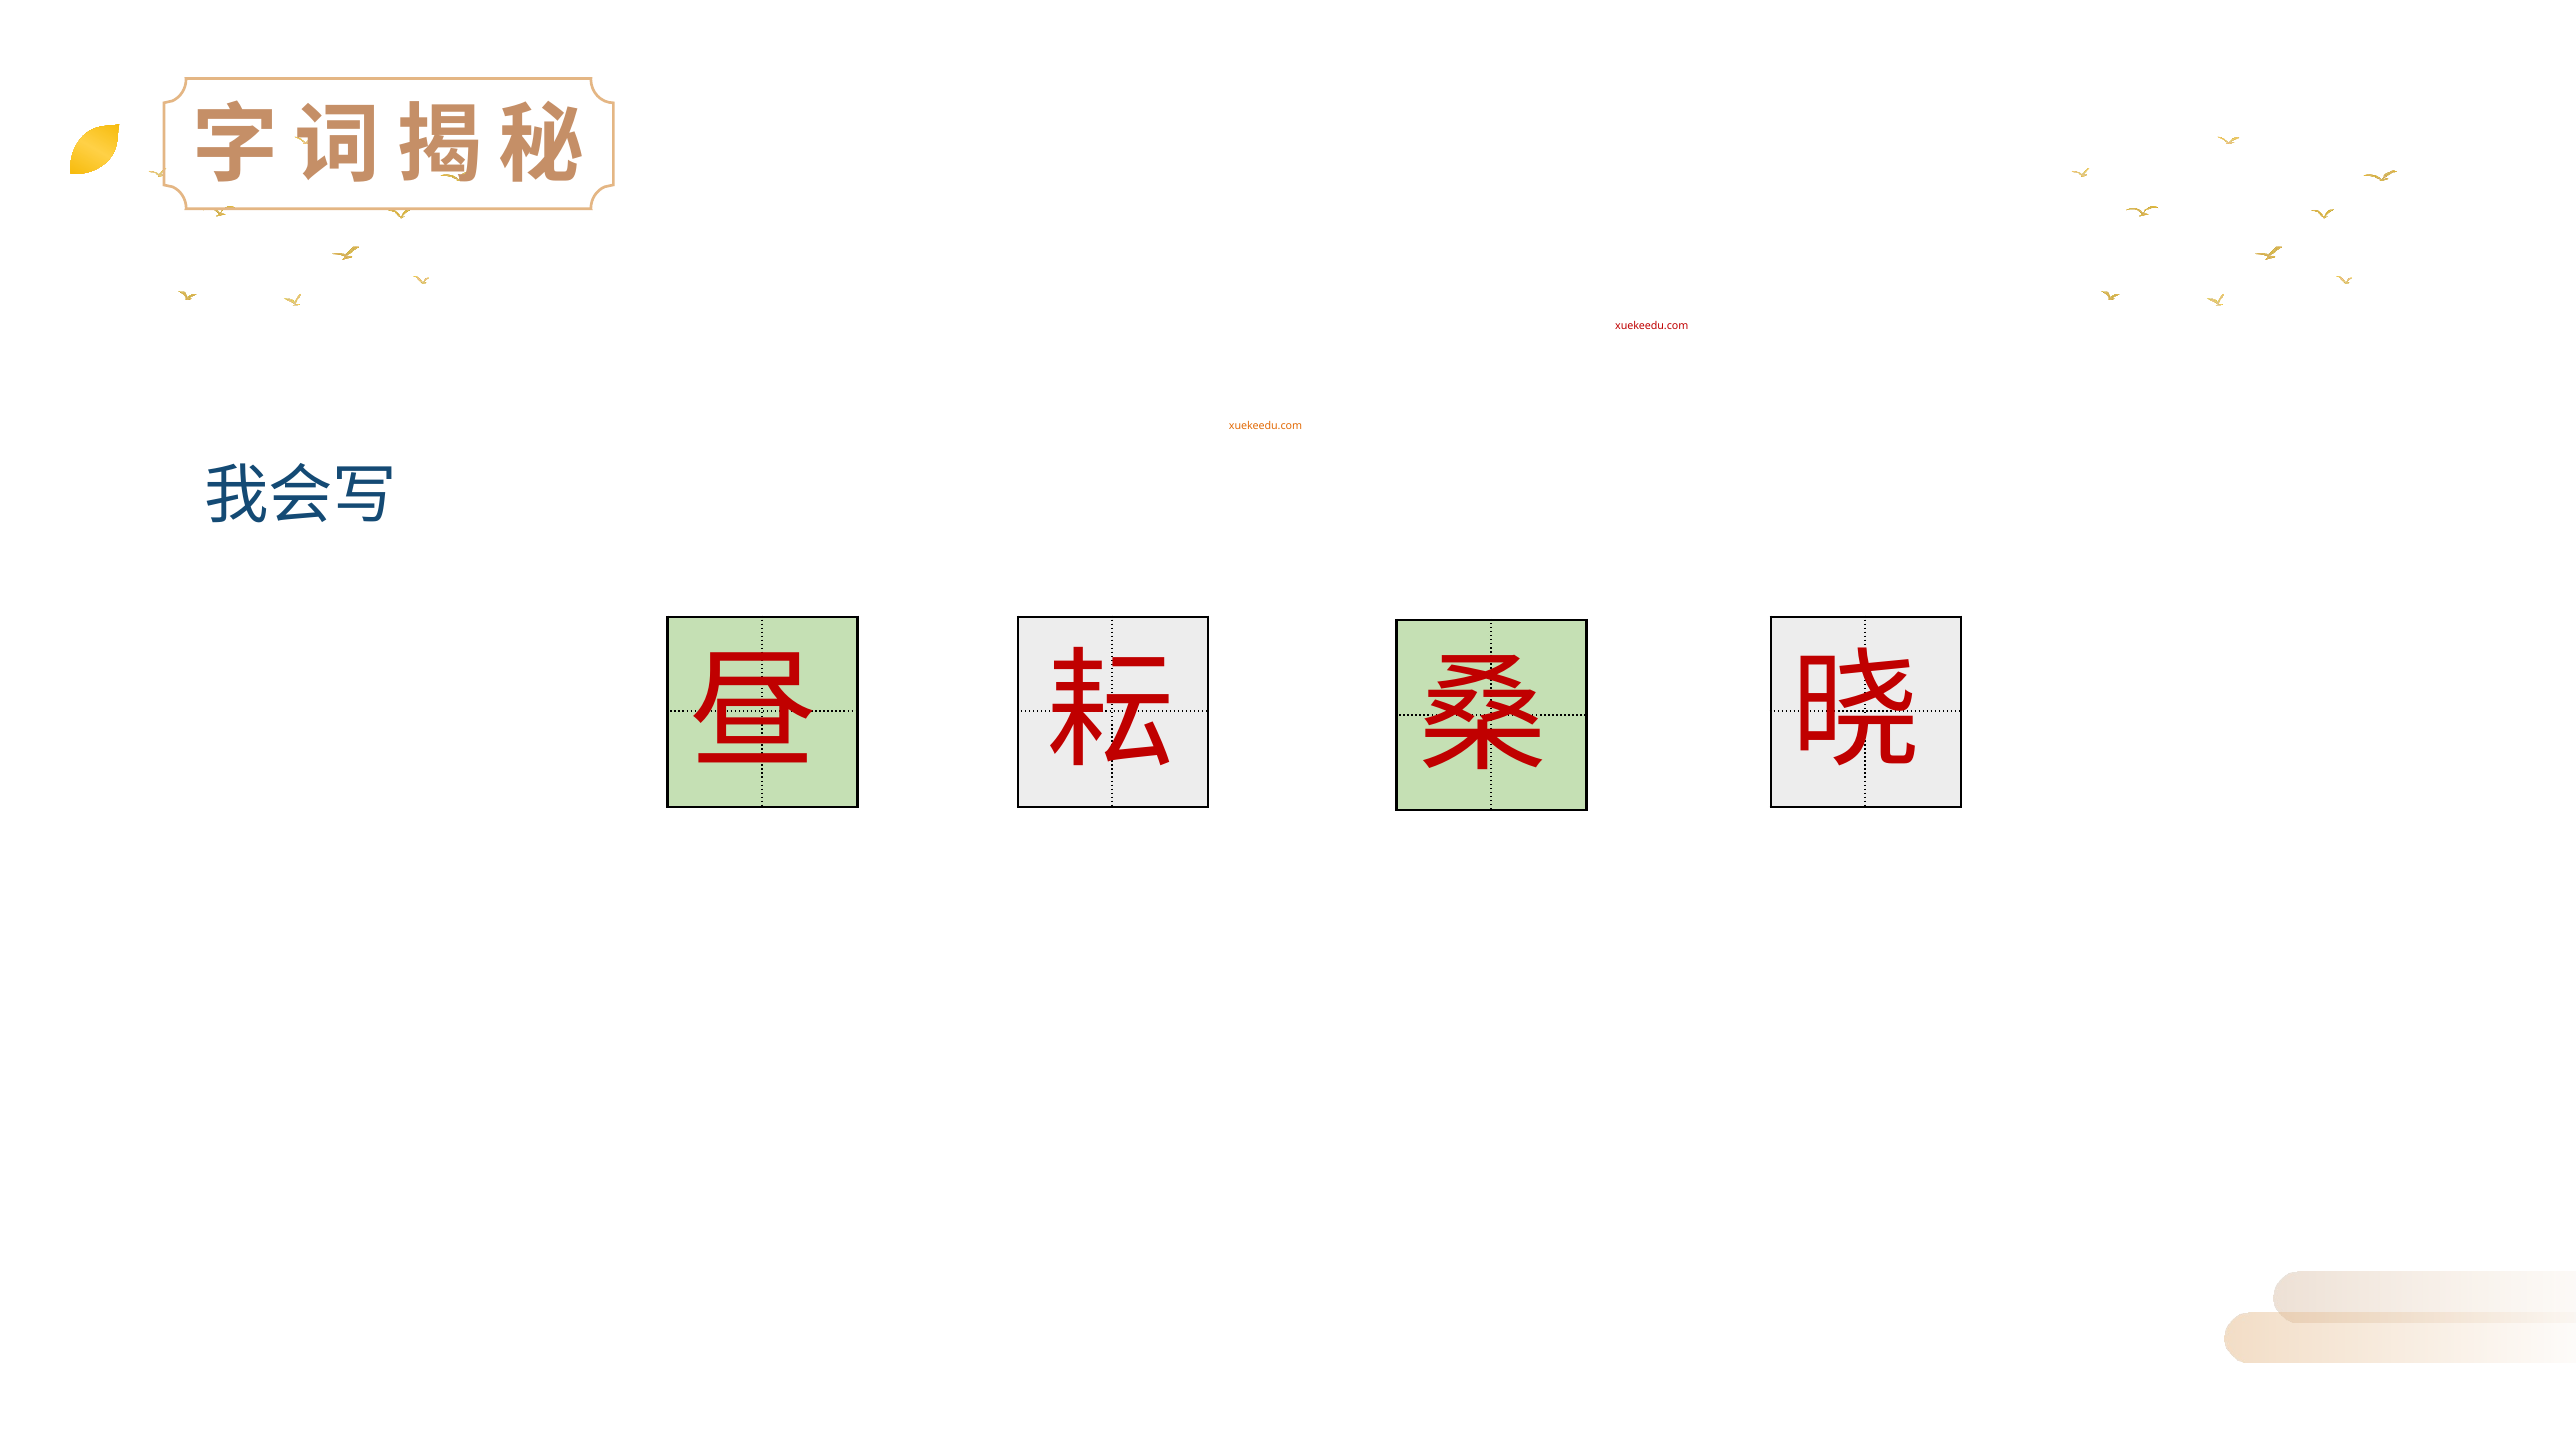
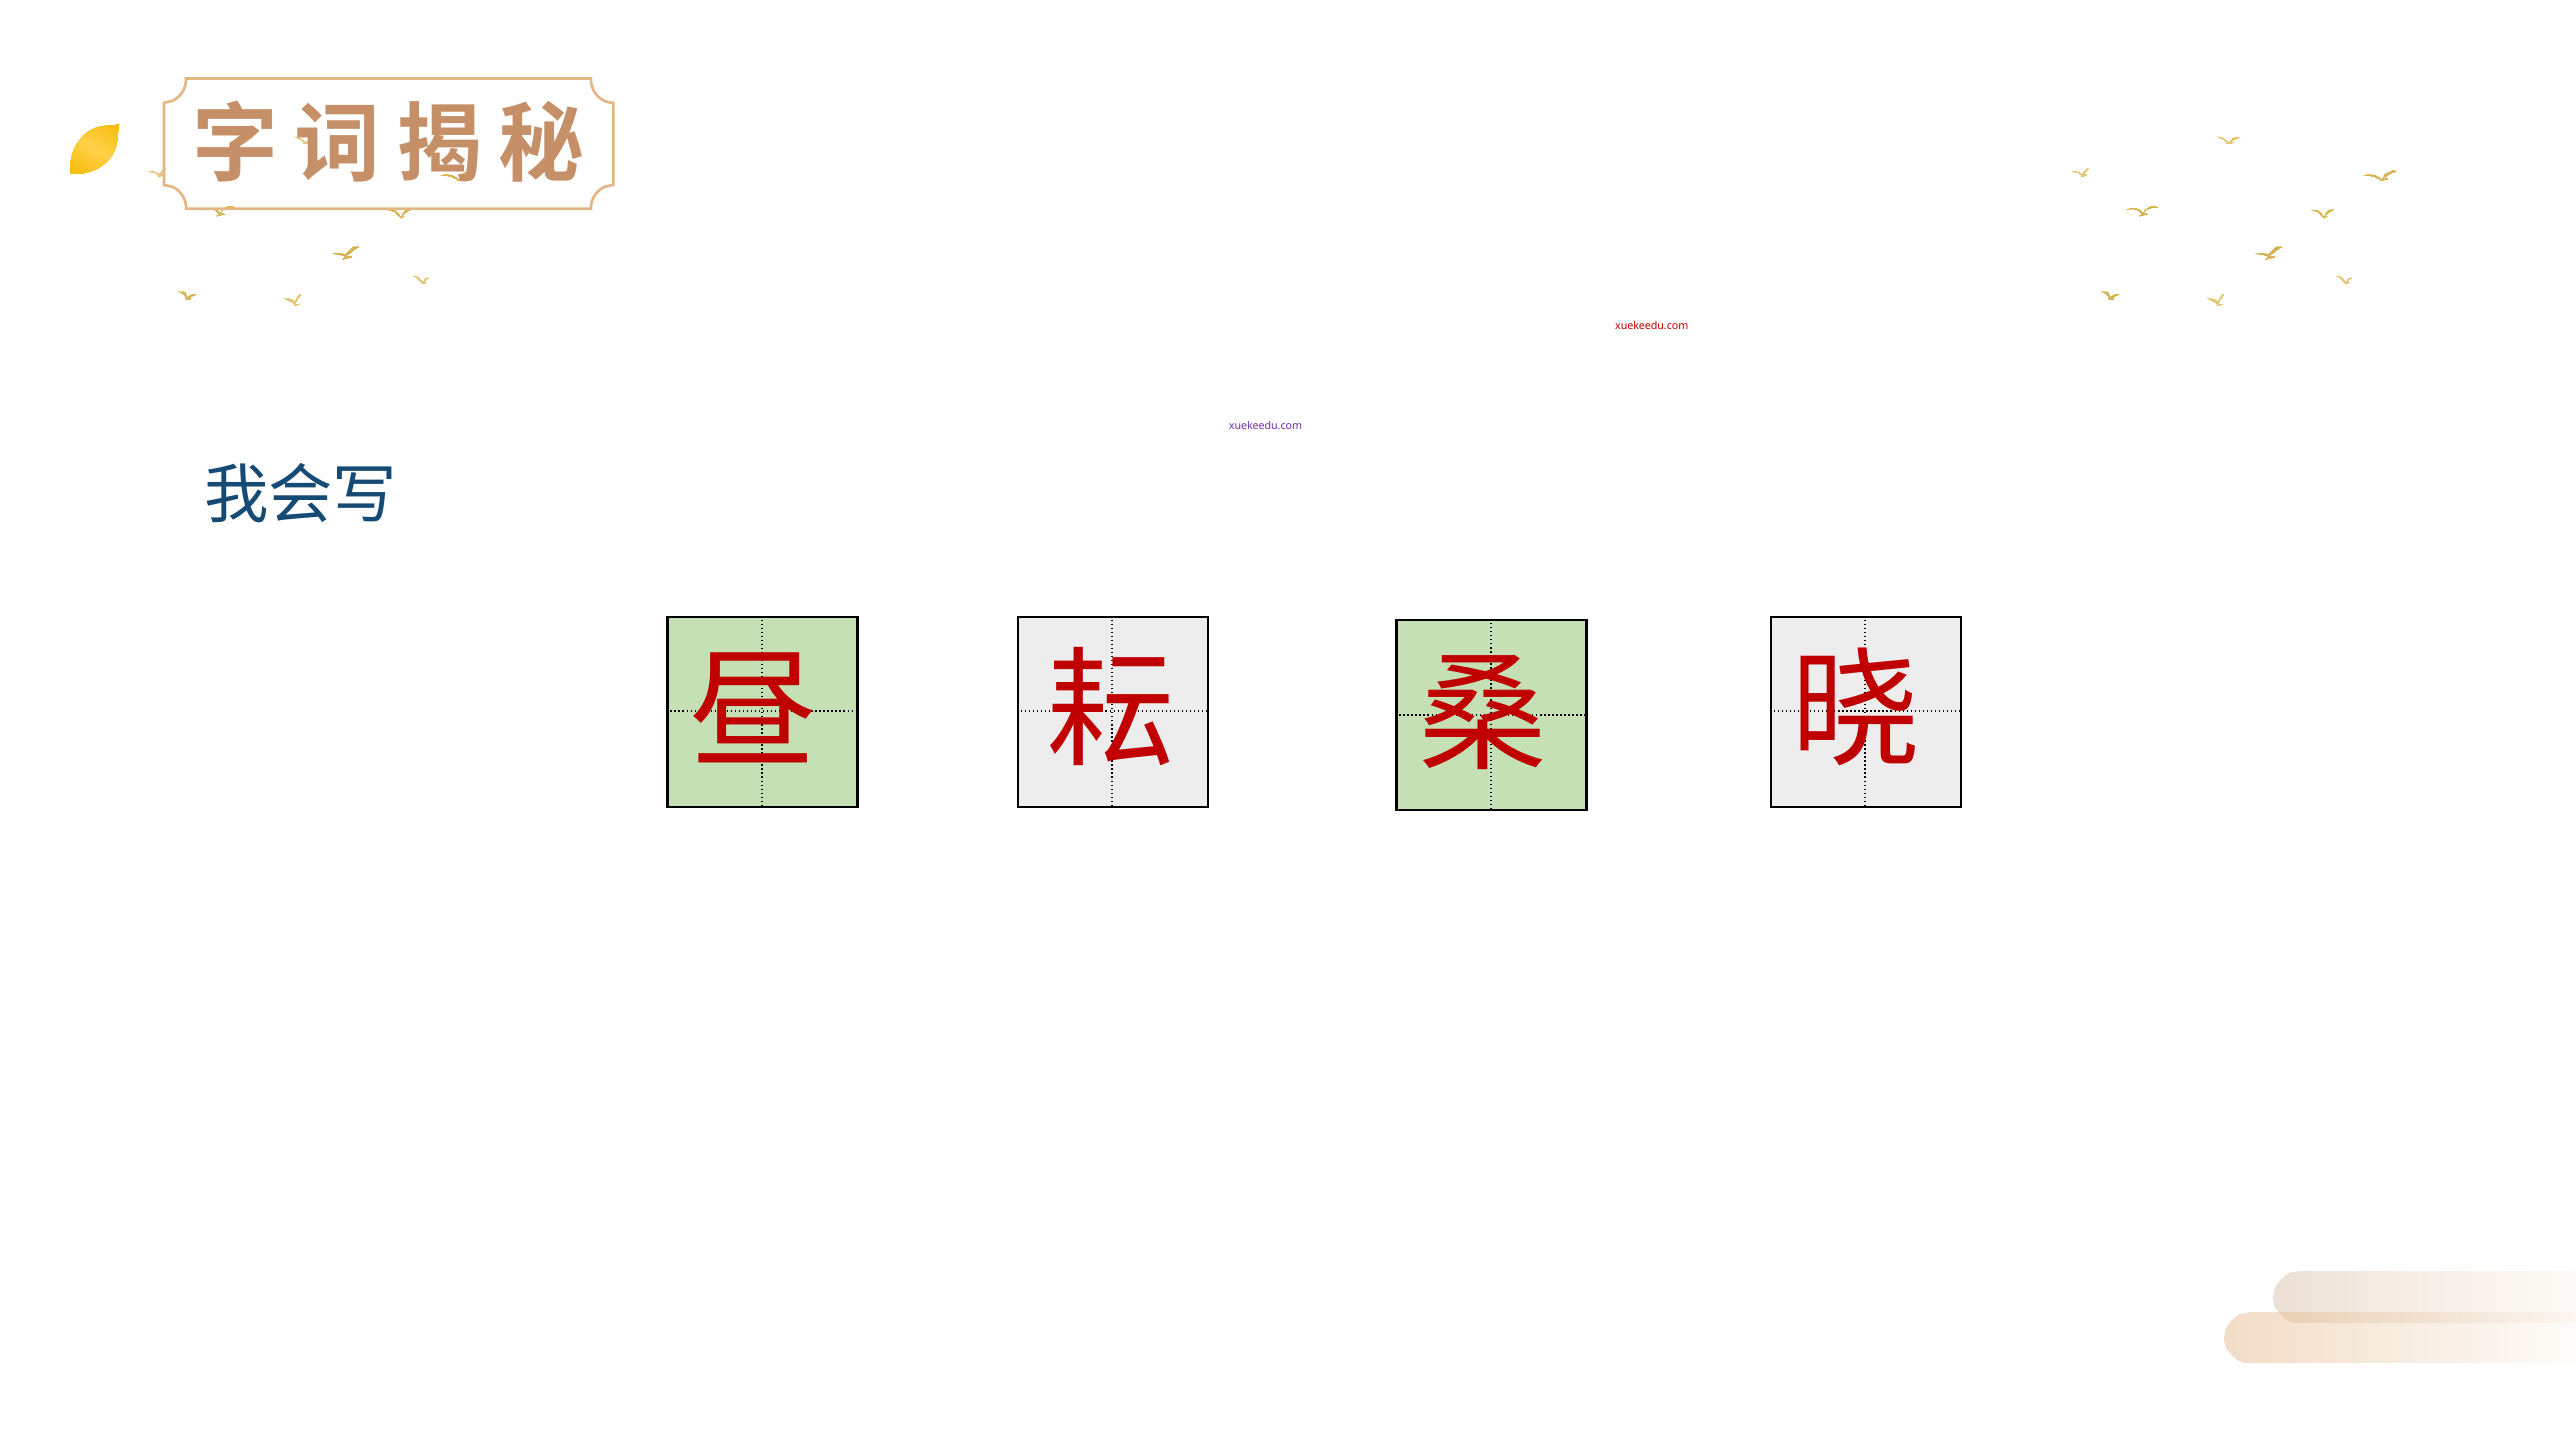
xuekeedu.com colour: orange -> purple (1266, 426)
